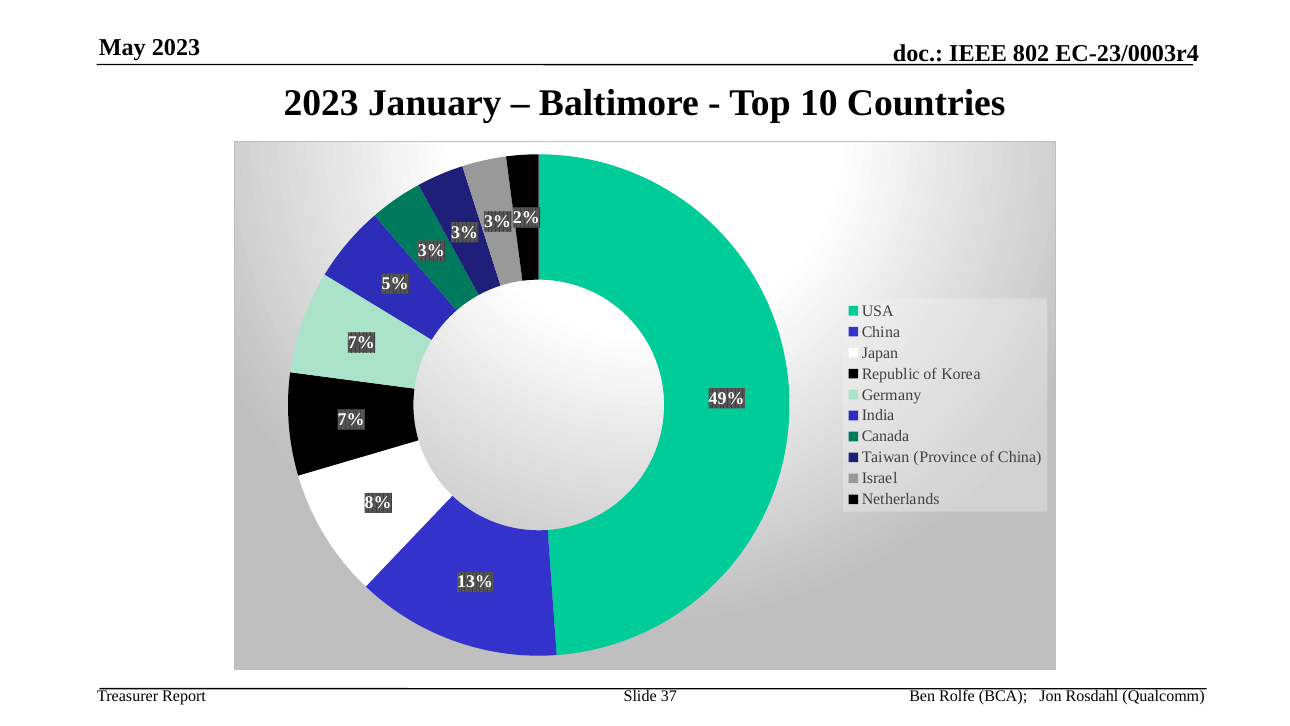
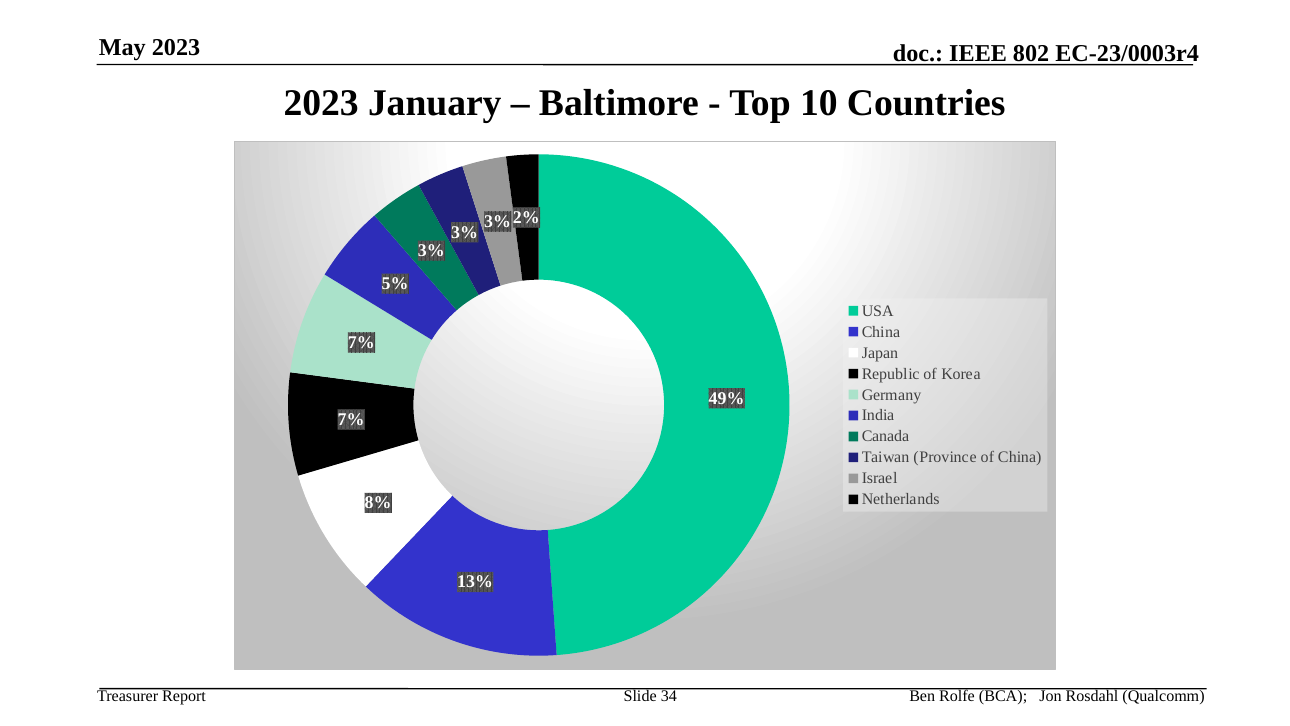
37: 37 -> 34 (669, 696)
